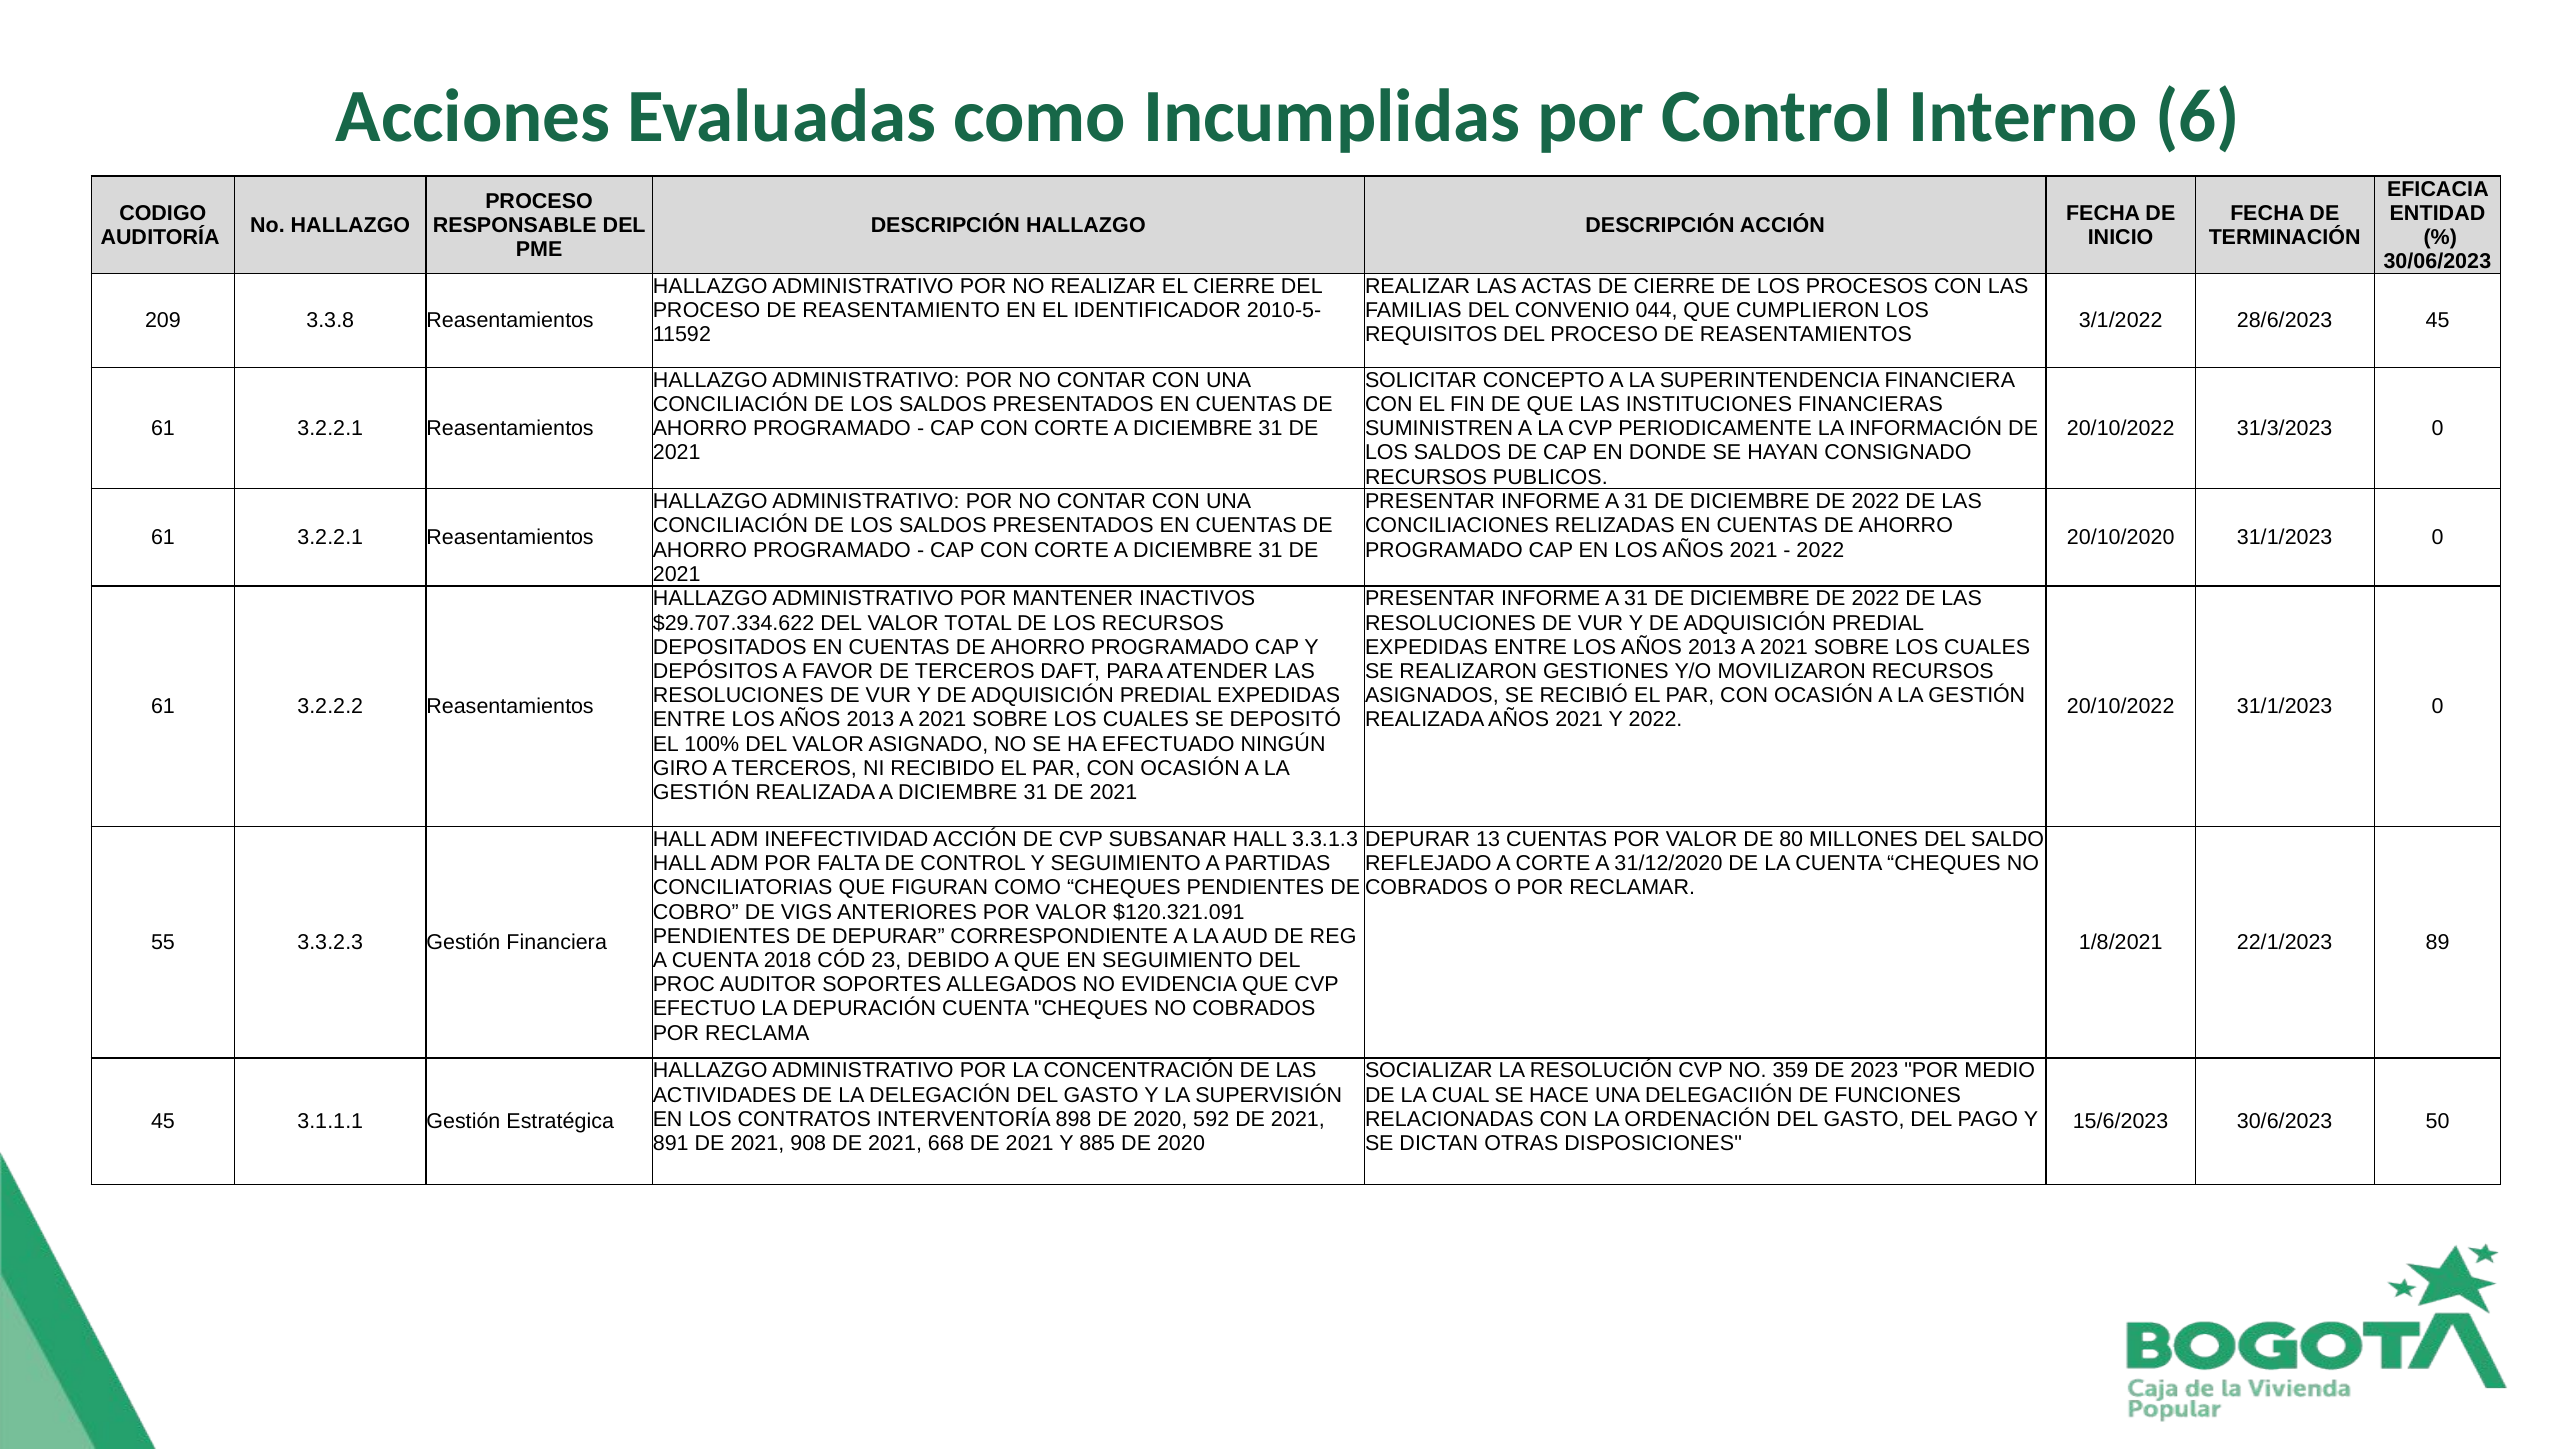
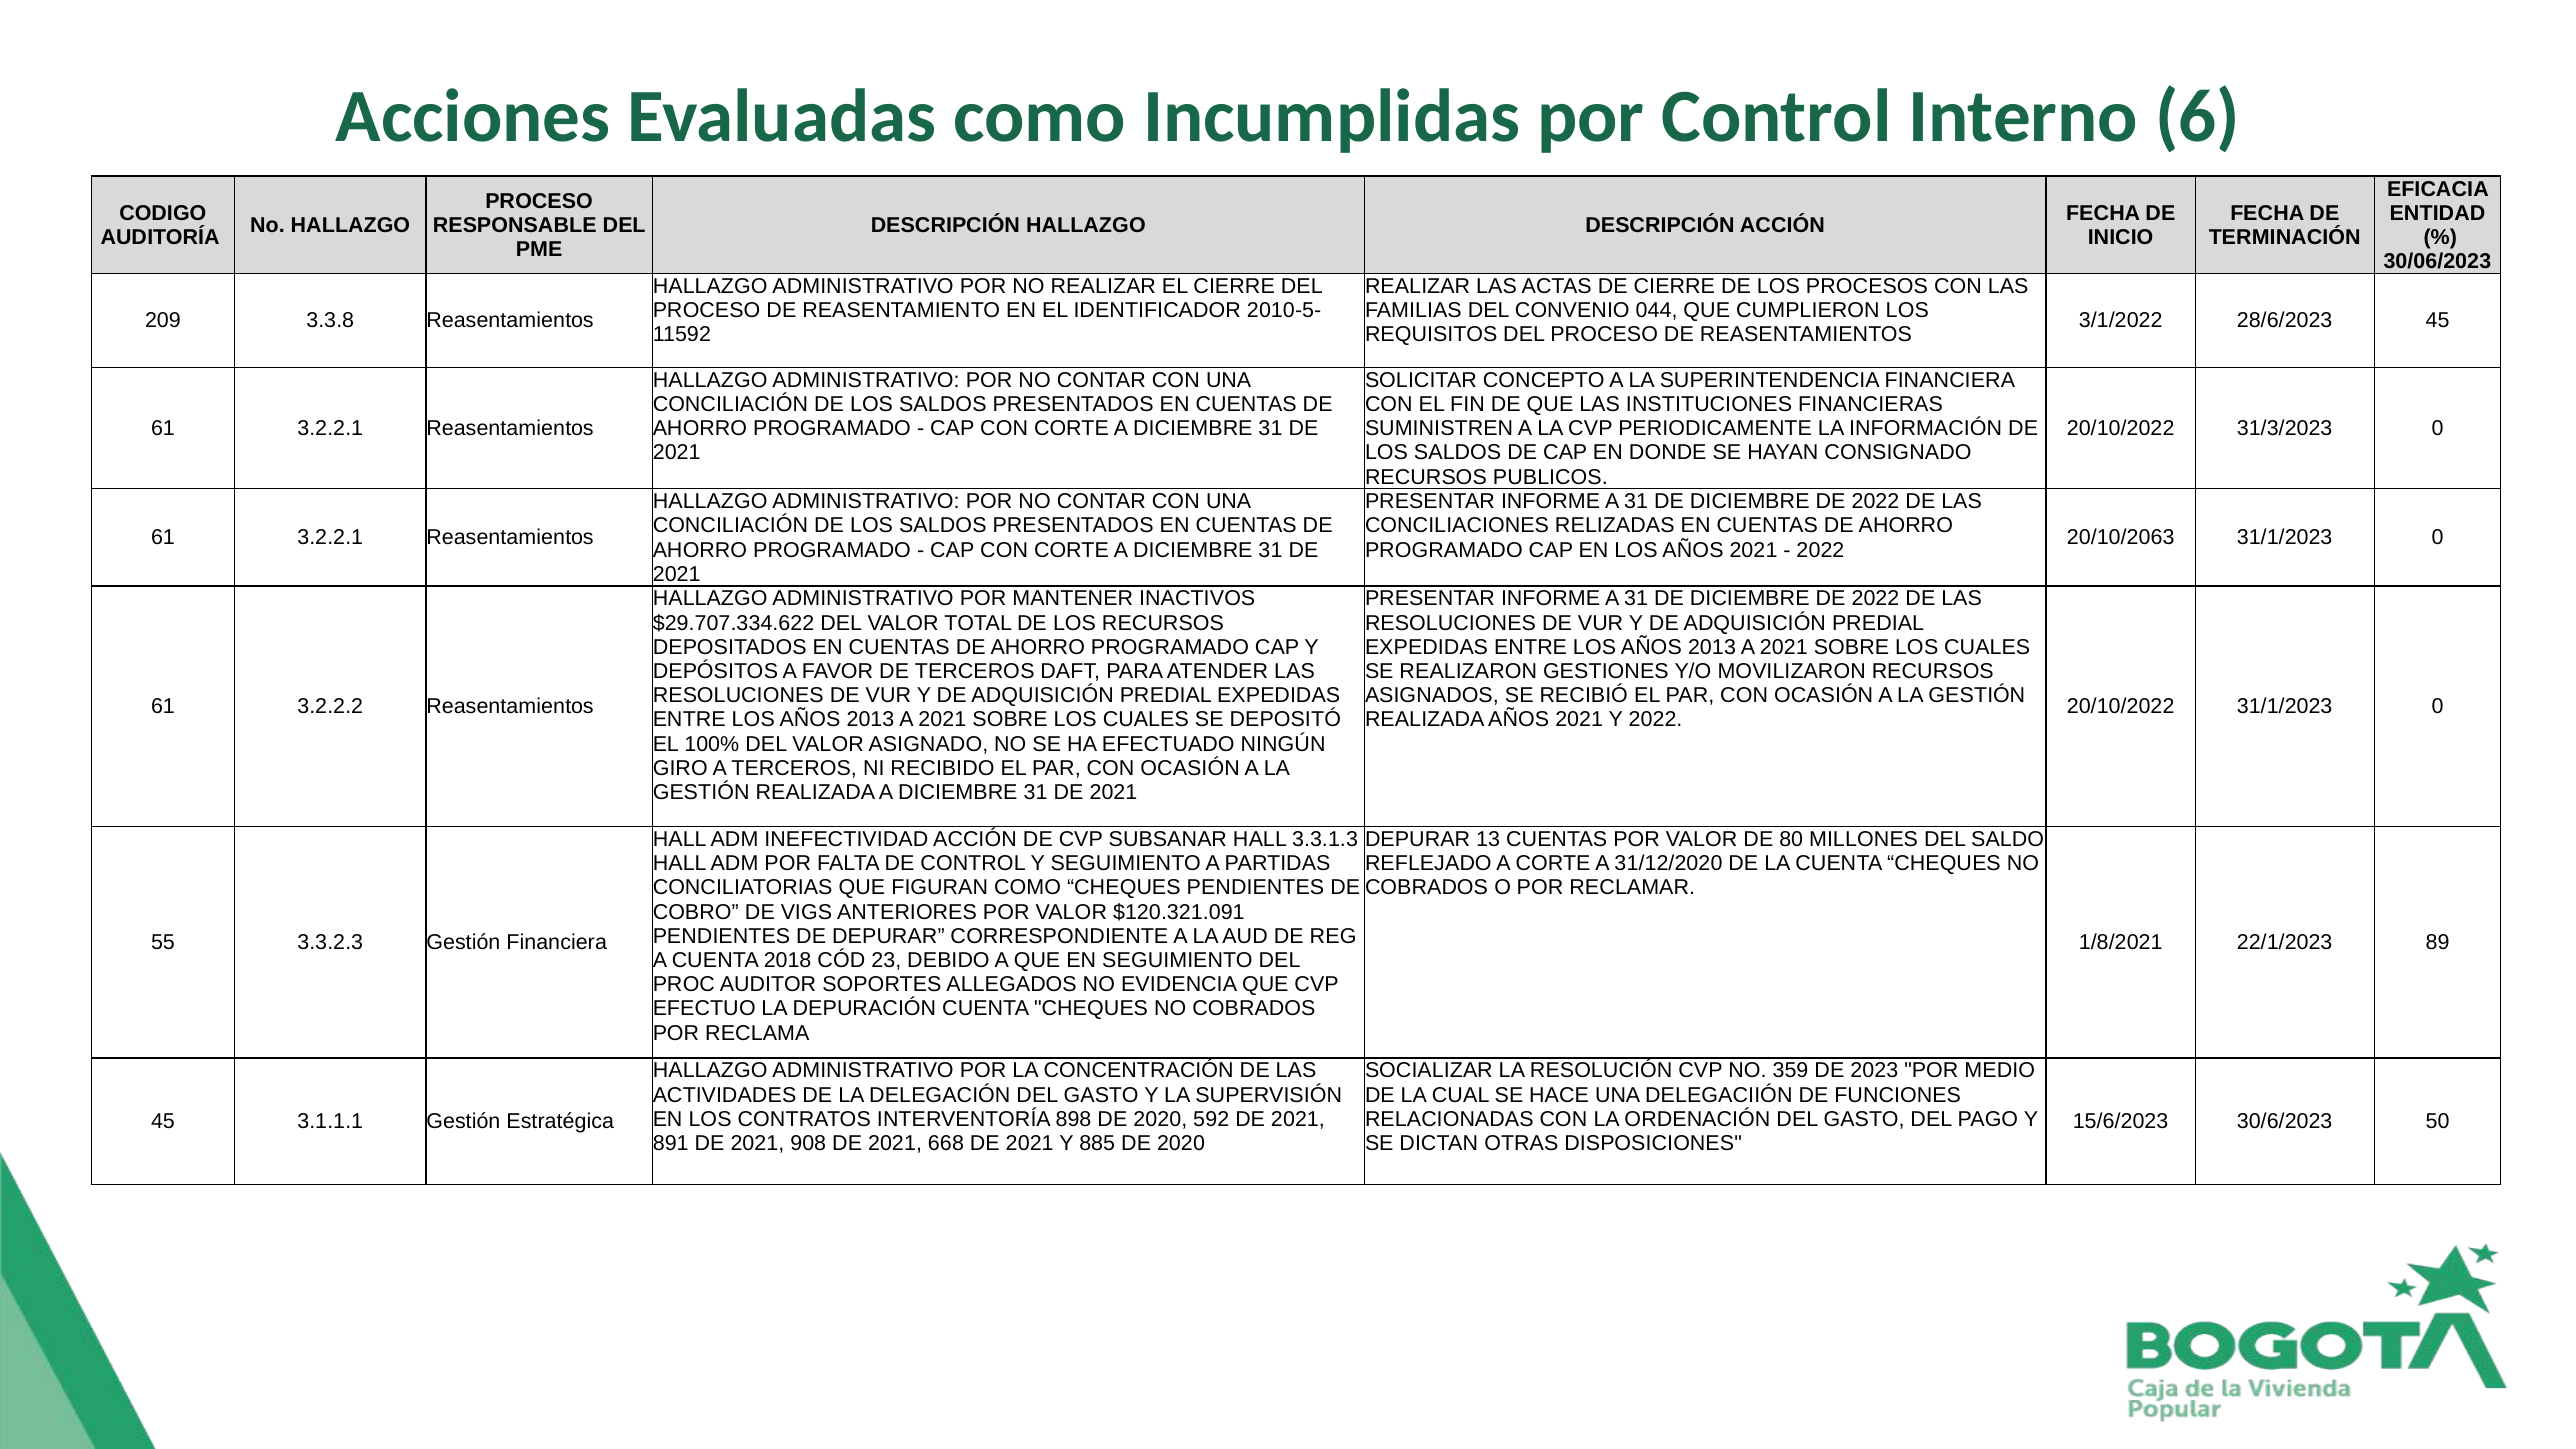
20/10/2020: 20/10/2020 -> 20/10/2063 (2121, 538)
